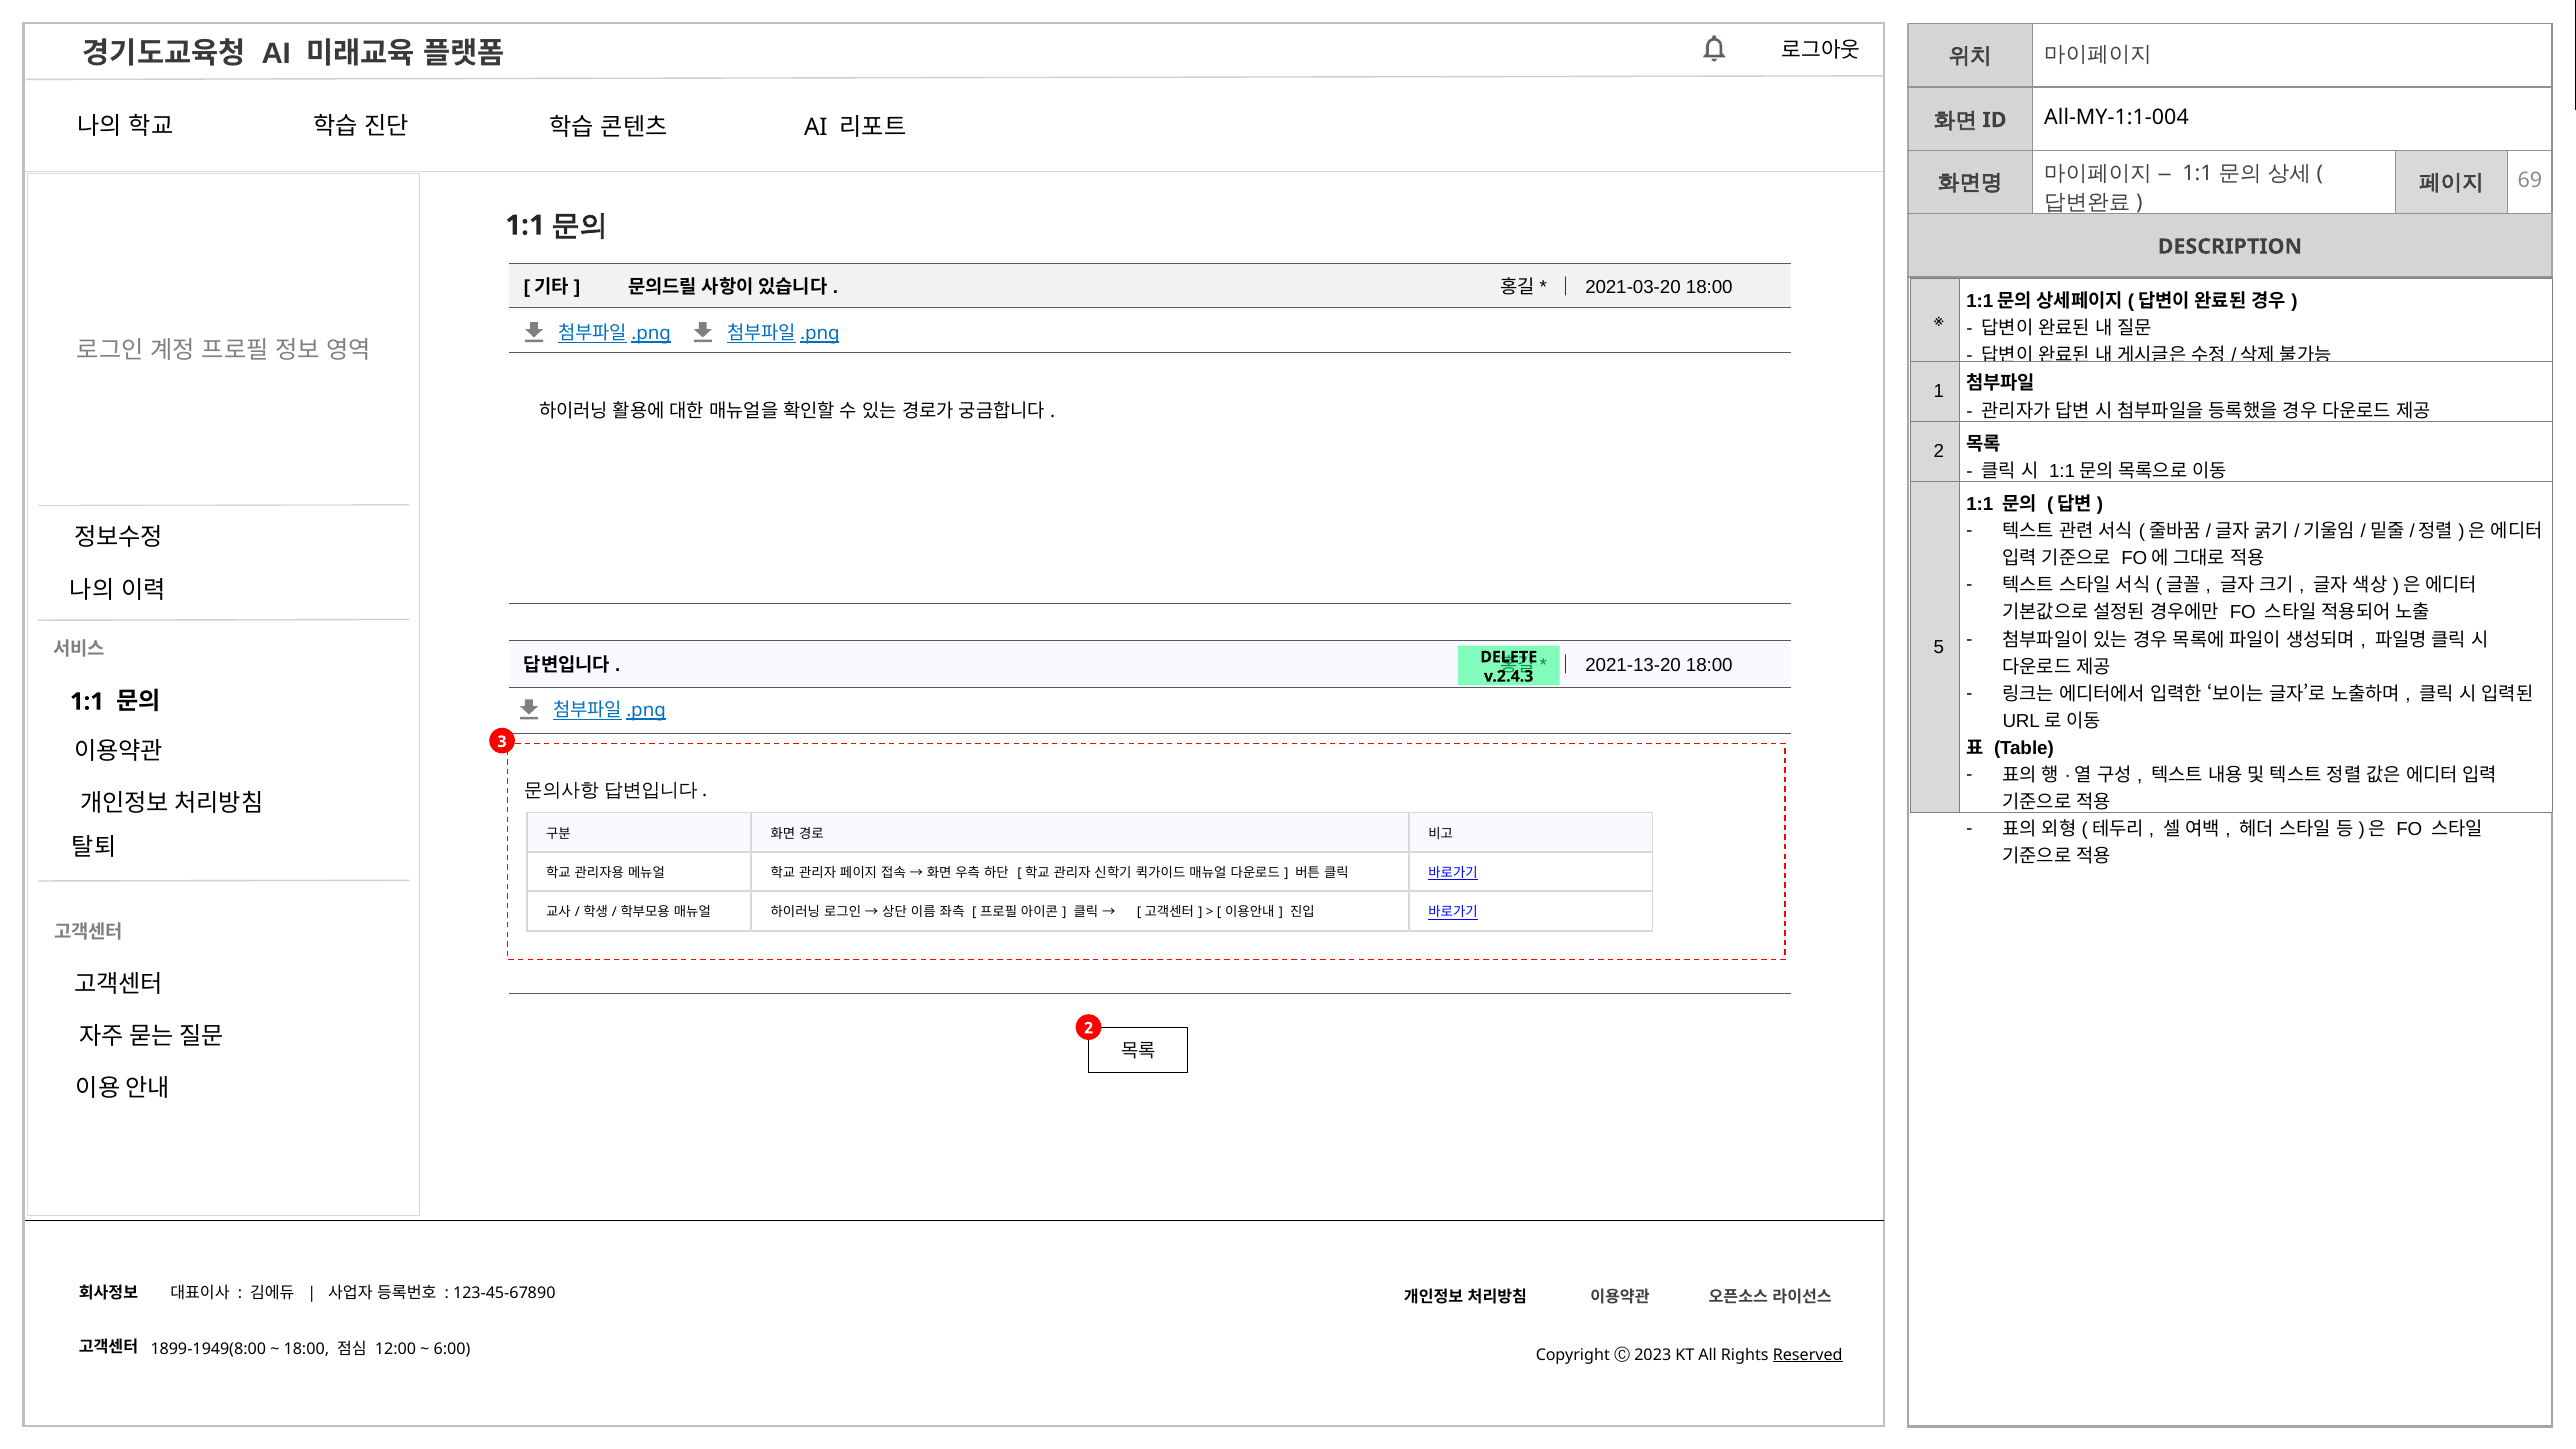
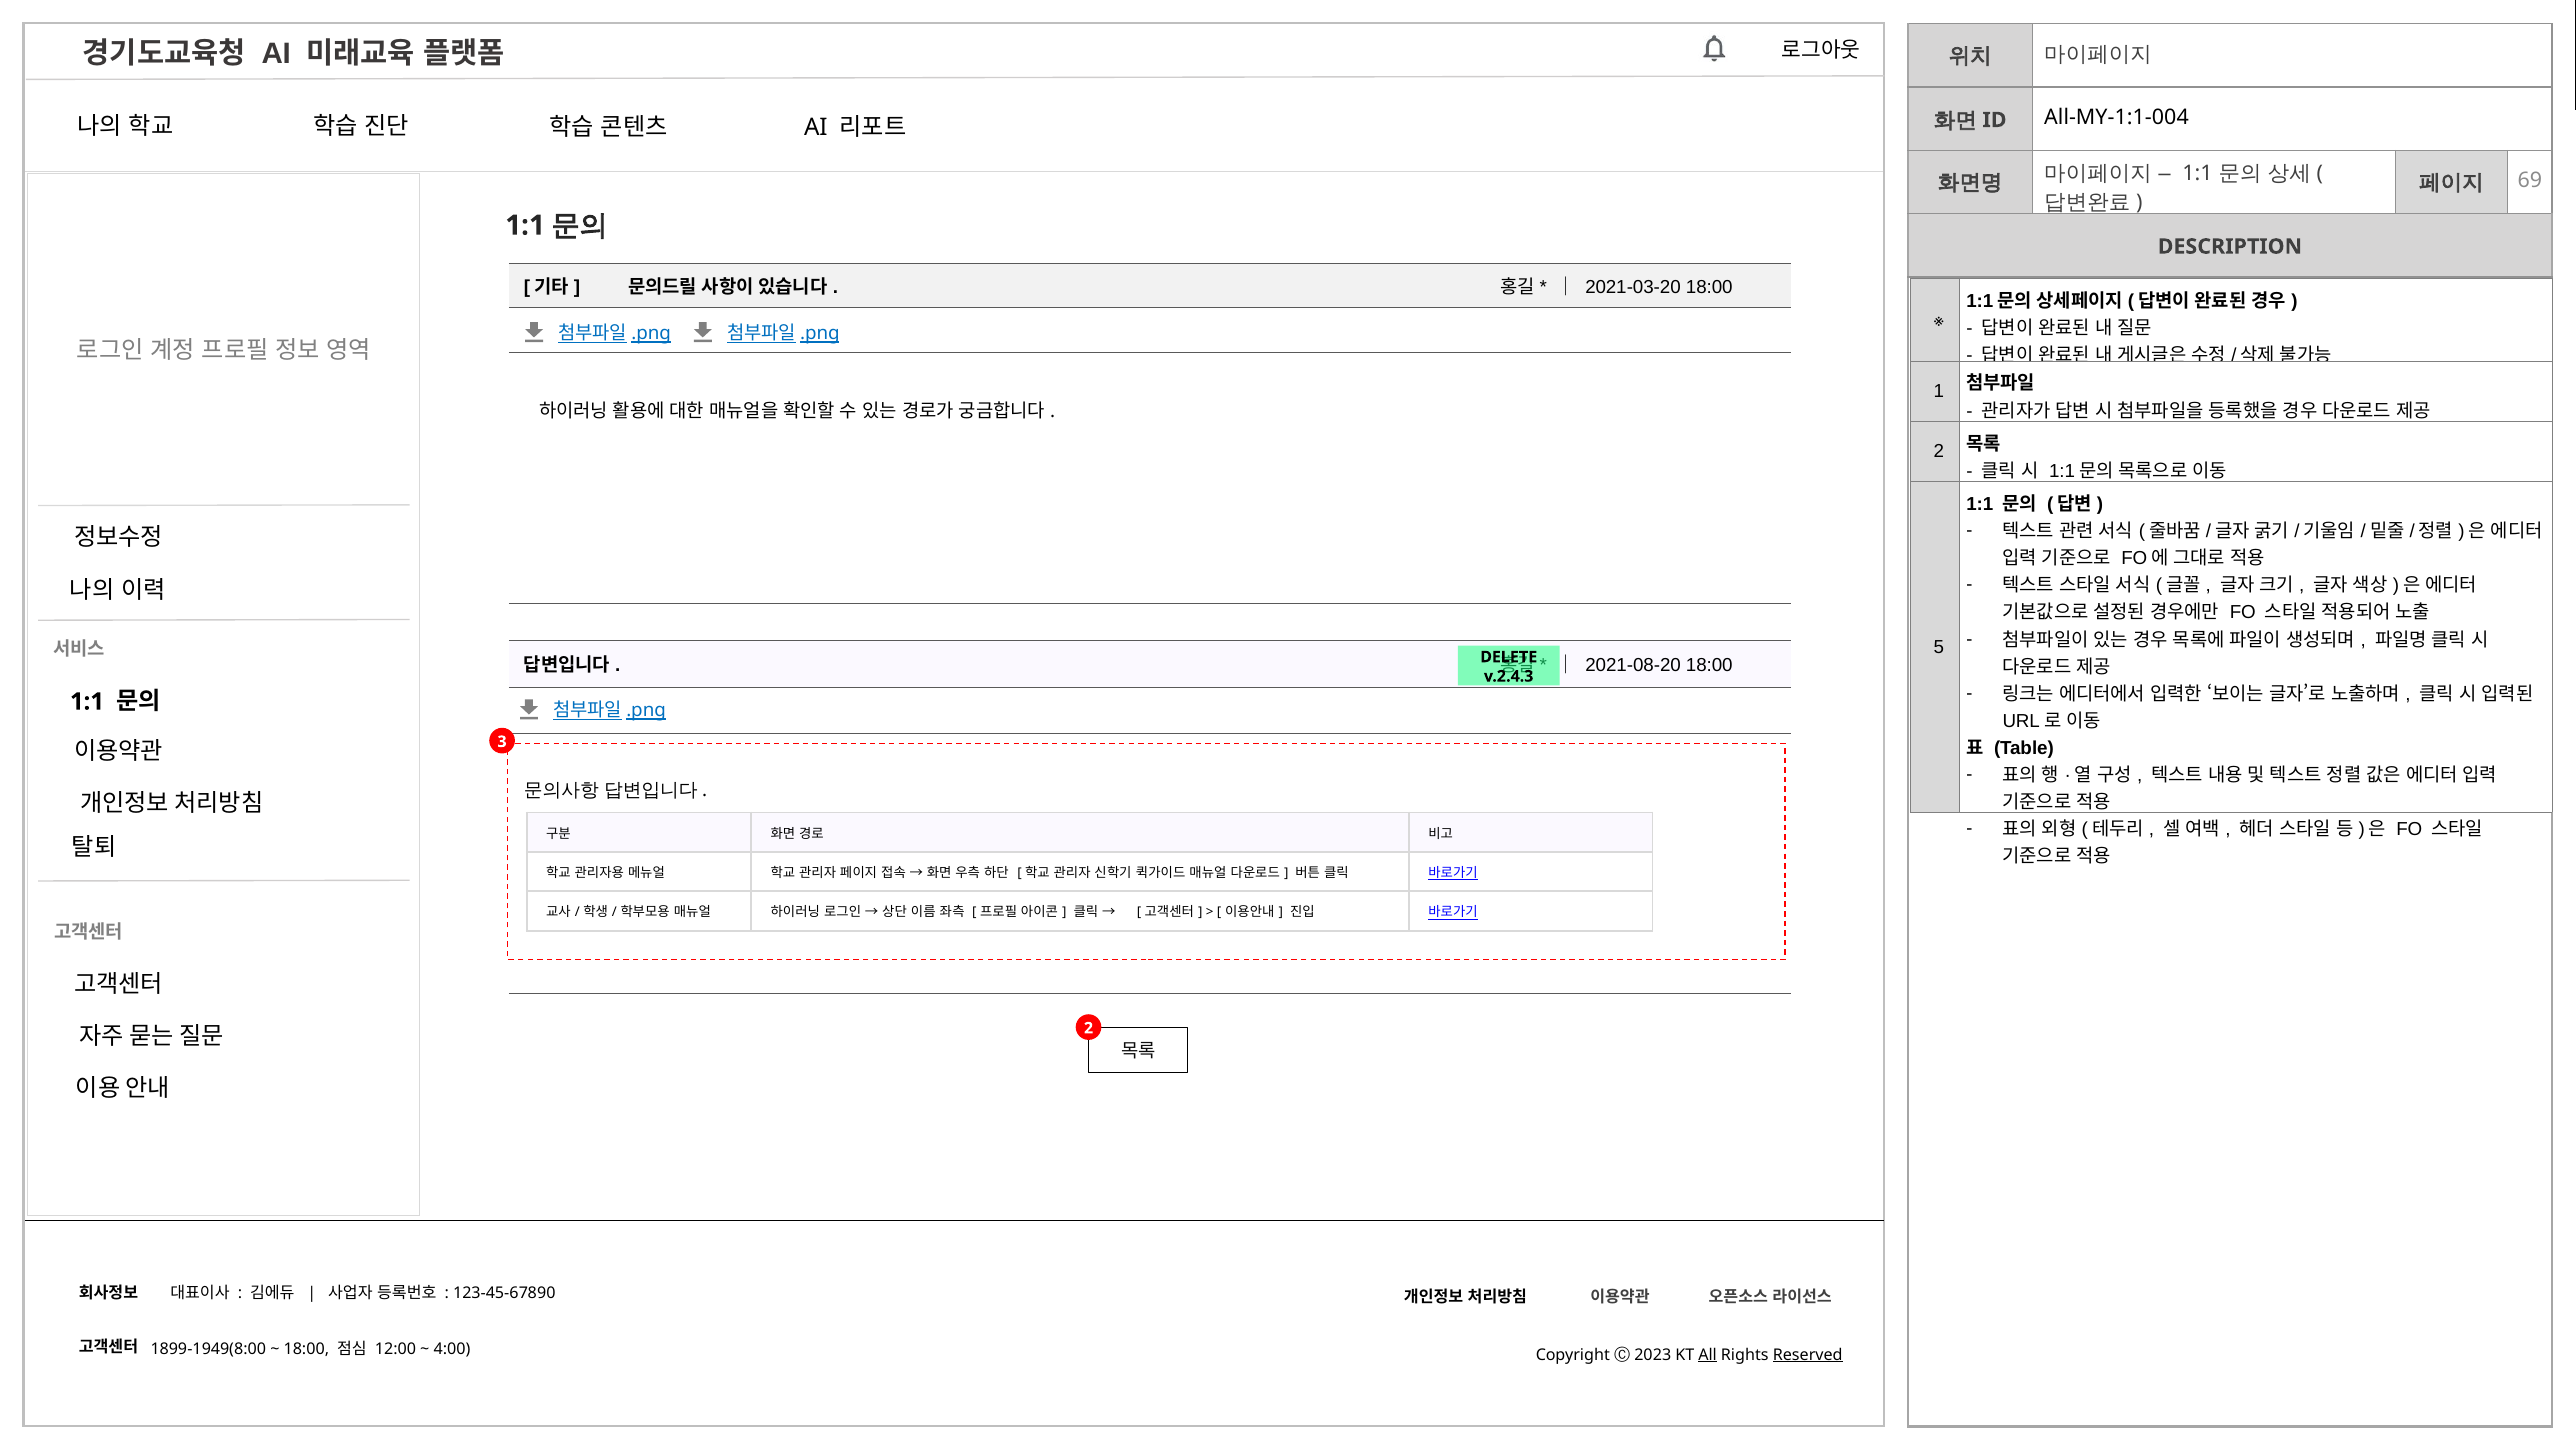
2021-13-20: 2021-13-20 -> 2021-08-20 (1633, 666)
6:00: 6:00 -> 4:00 (452, 1349)
All underline: none -> present (1708, 1355)
